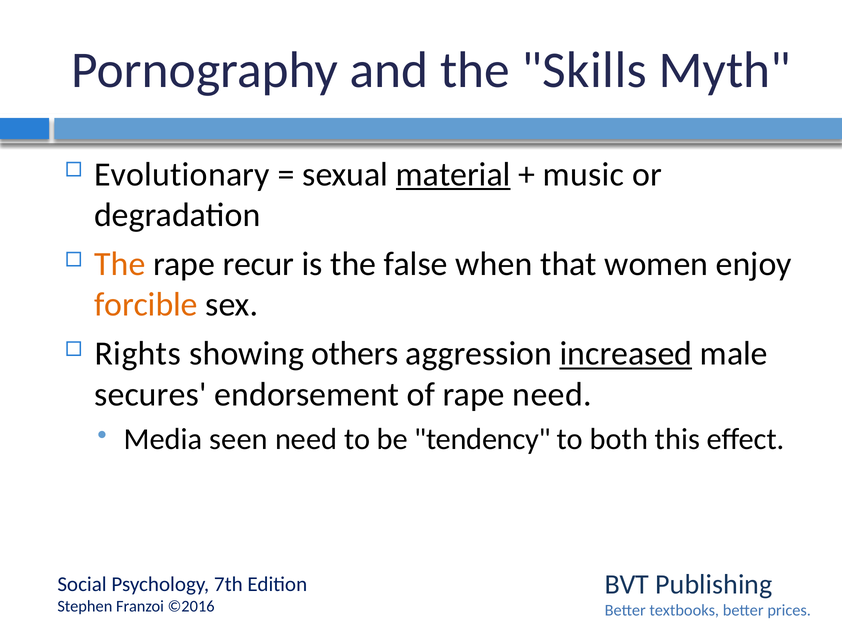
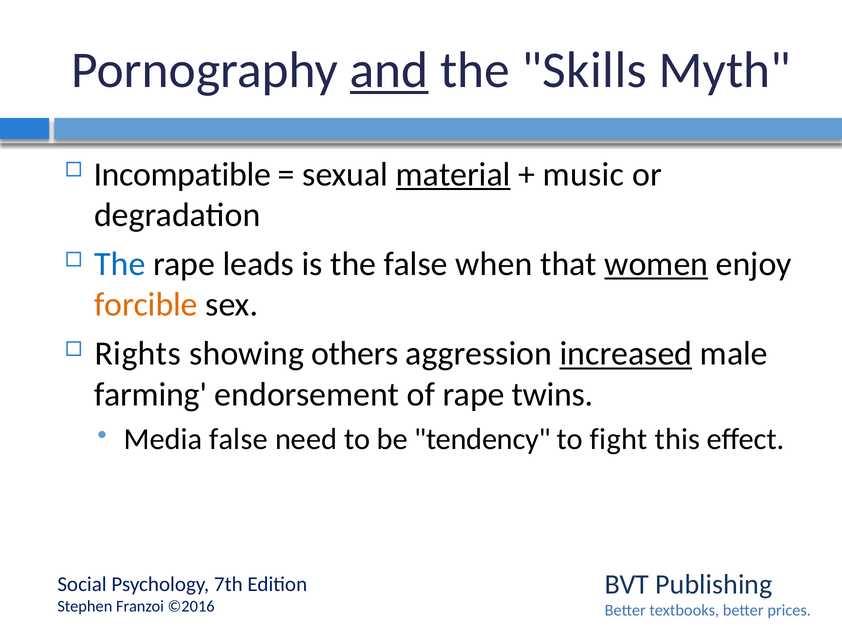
and underline: none -> present (389, 70)
Evolutionary: Evolutionary -> Incompatible (182, 174)
The colour: orange -> blue (120, 264)
recur: recur -> leads (258, 264)
women underline: none -> present (656, 264)
secures: secures -> farming (151, 394)
rape need: need -> twins (552, 394)
Media seen: seen -> false (239, 439)
both: both -> fight (619, 439)
